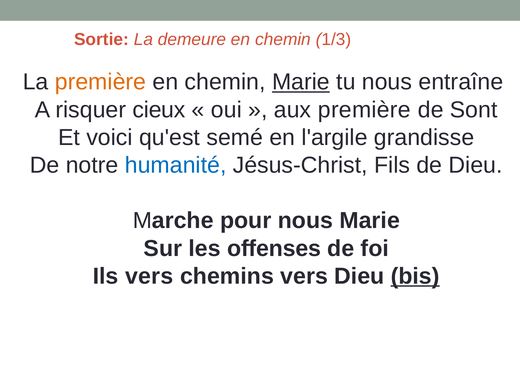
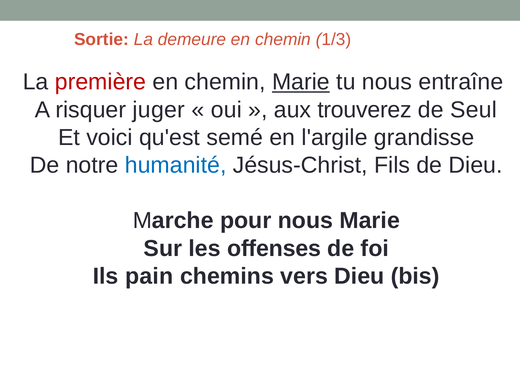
première colour: orange -> red (100, 82)
cieux: cieux -> juger (159, 110)
aux première: première -> trouverez (365, 110)
Sont: Sont -> Seul (474, 110)
Ils vers: vers -> pain (149, 276)
bis underline: present -> none (415, 276)
